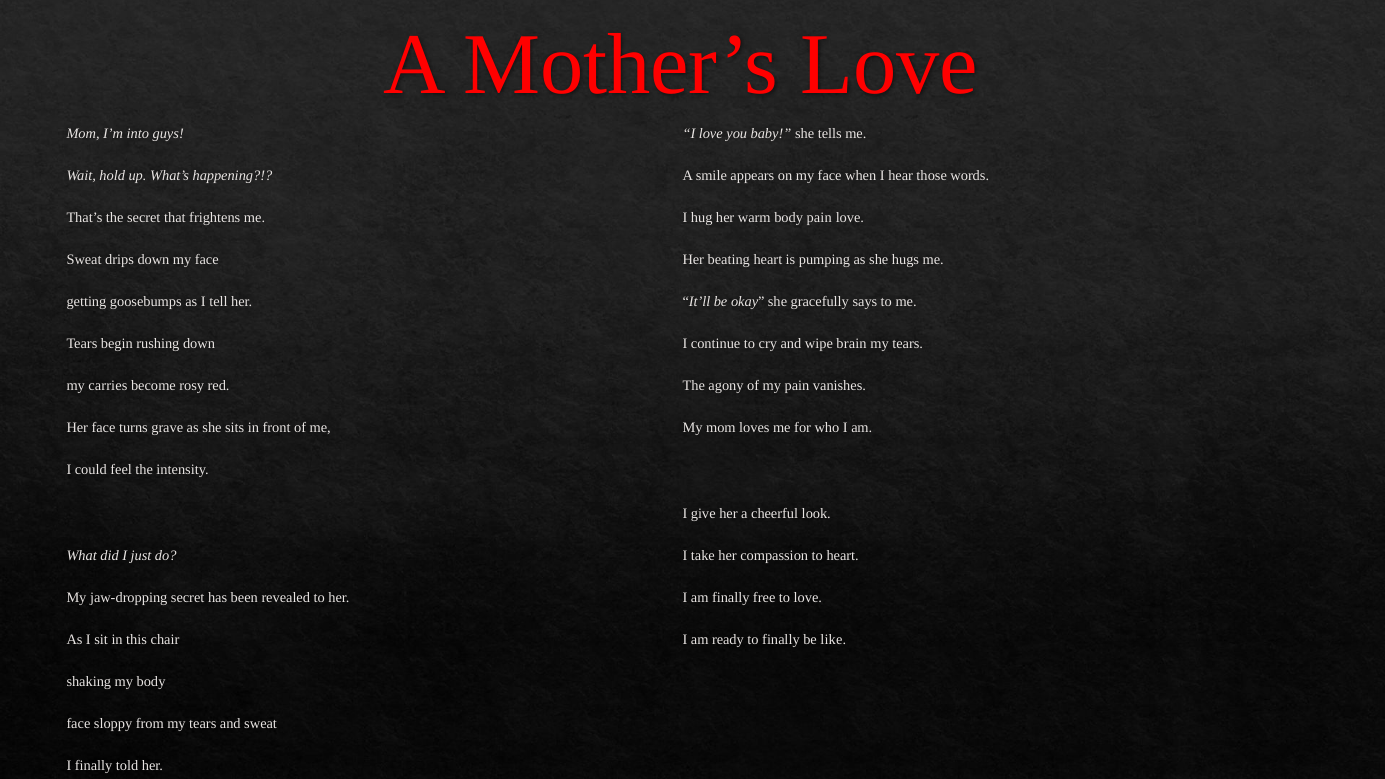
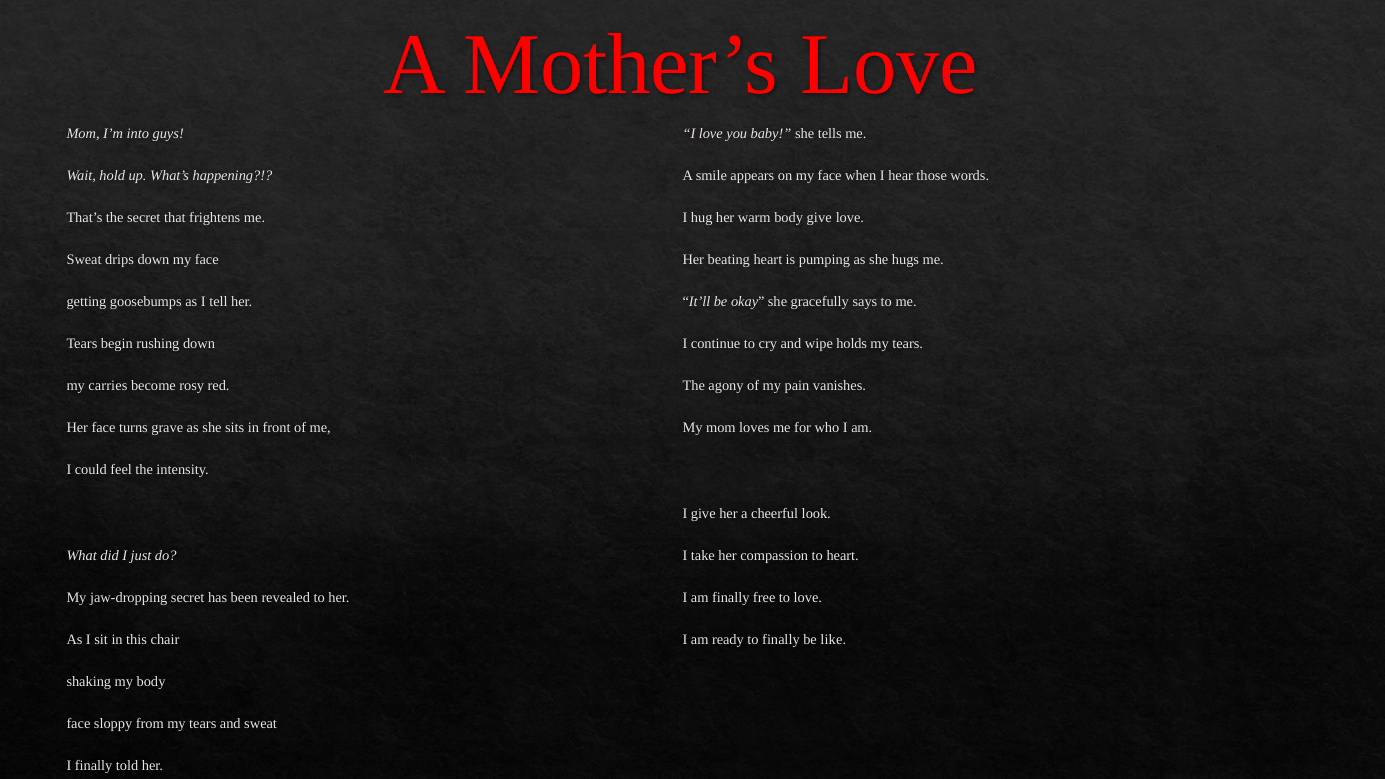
body pain: pain -> give (819, 218)
brain: brain -> holds (852, 344)
